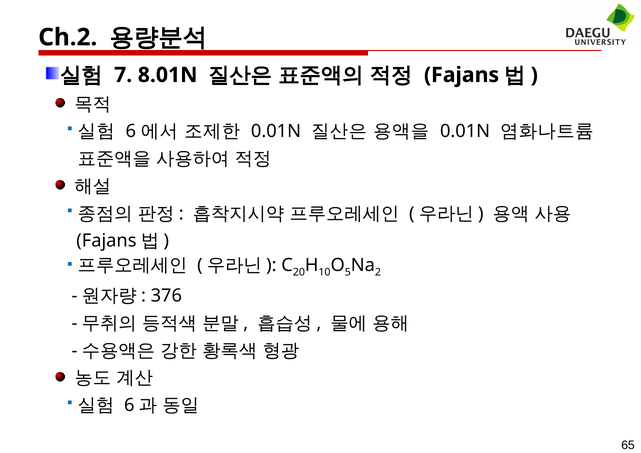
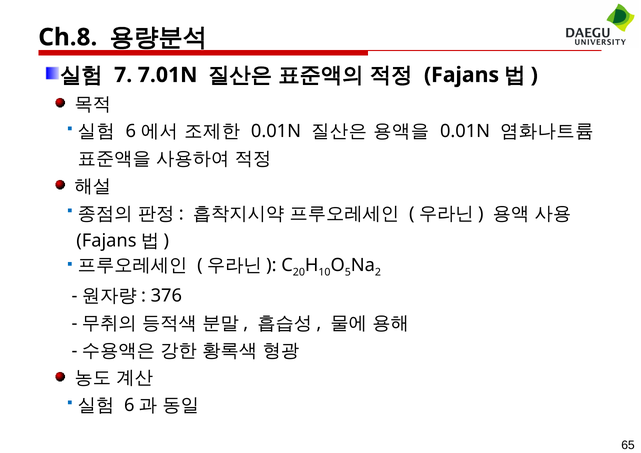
Ch.2: Ch.2 -> Ch.8 (68, 37)
8.01N: 8.01N -> 7.01N (168, 75)
